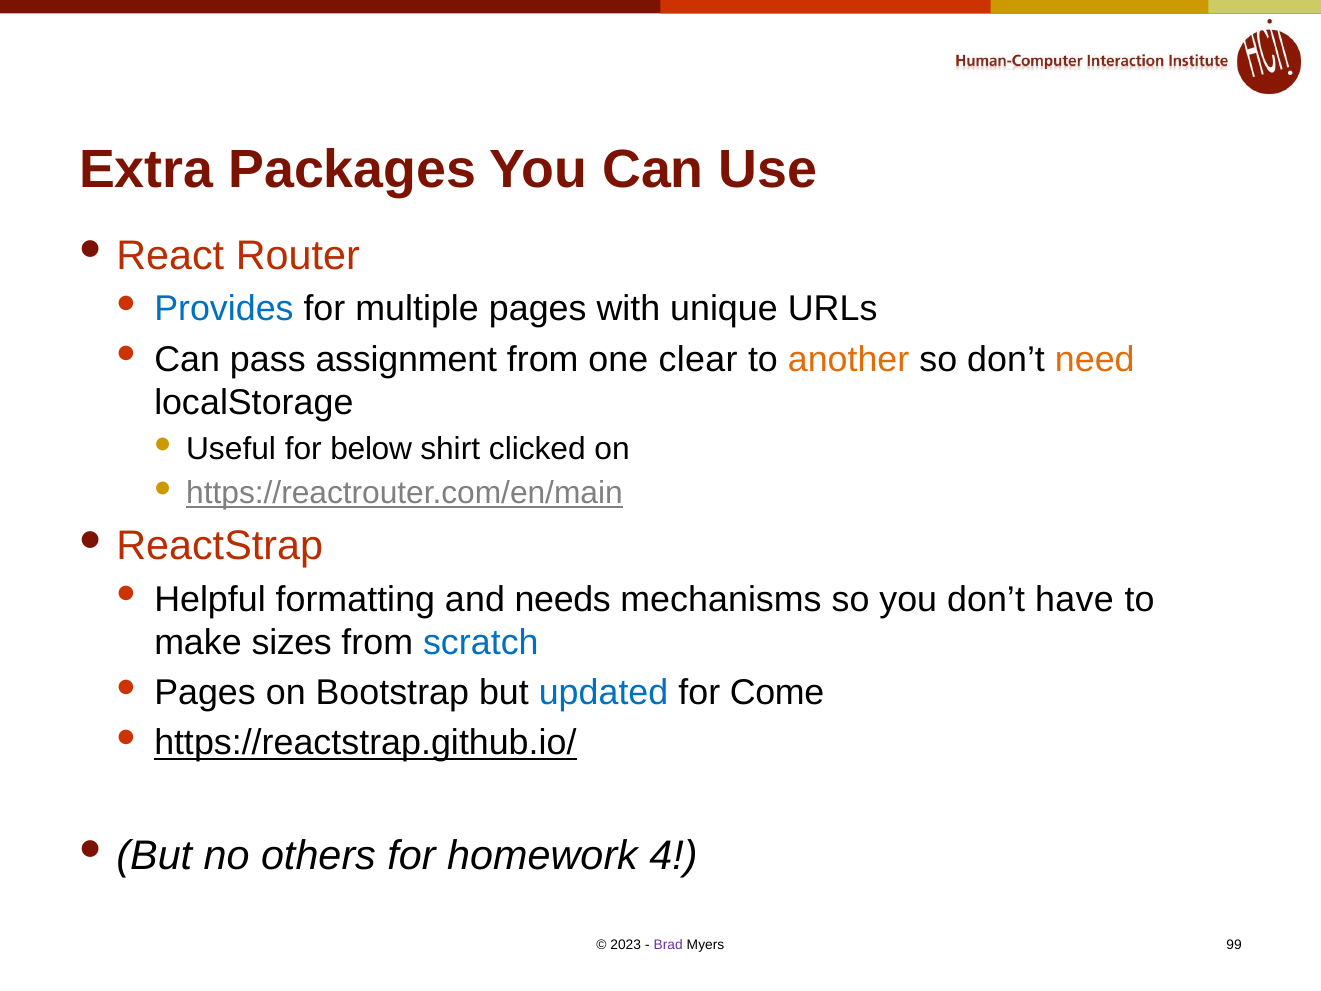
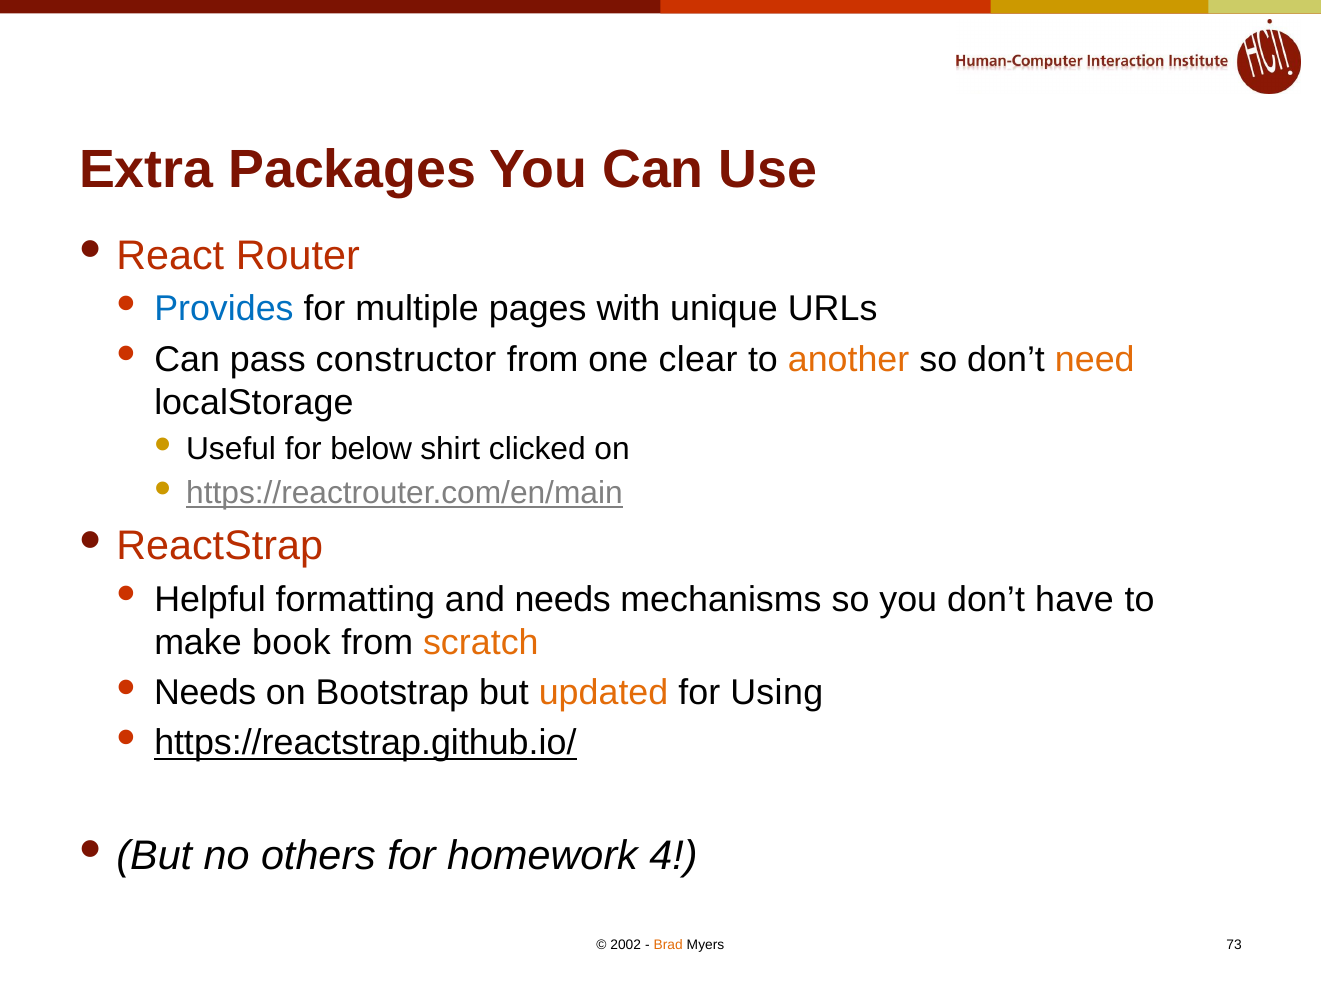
assignment: assignment -> constructor (406, 359)
sizes: sizes -> book (291, 642)
scratch colour: blue -> orange (481, 642)
Pages: Pages -> Needs (205, 693)
updated colour: blue -> orange (604, 693)
Come: Come -> Using (777, 693)
2023: 2023 -> 2002 (626, 945)
Brad colour: purple -> orange (668, 945)
99: 99 -> 73 (1234, 945)
